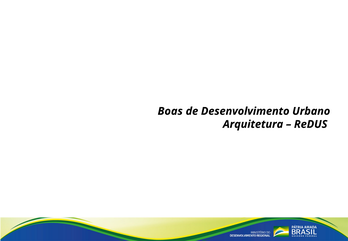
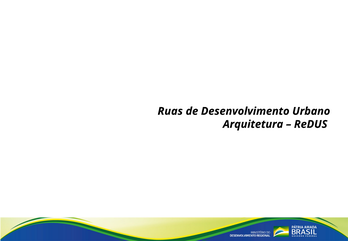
Boas: Boas -> Ruas (170, 111)
